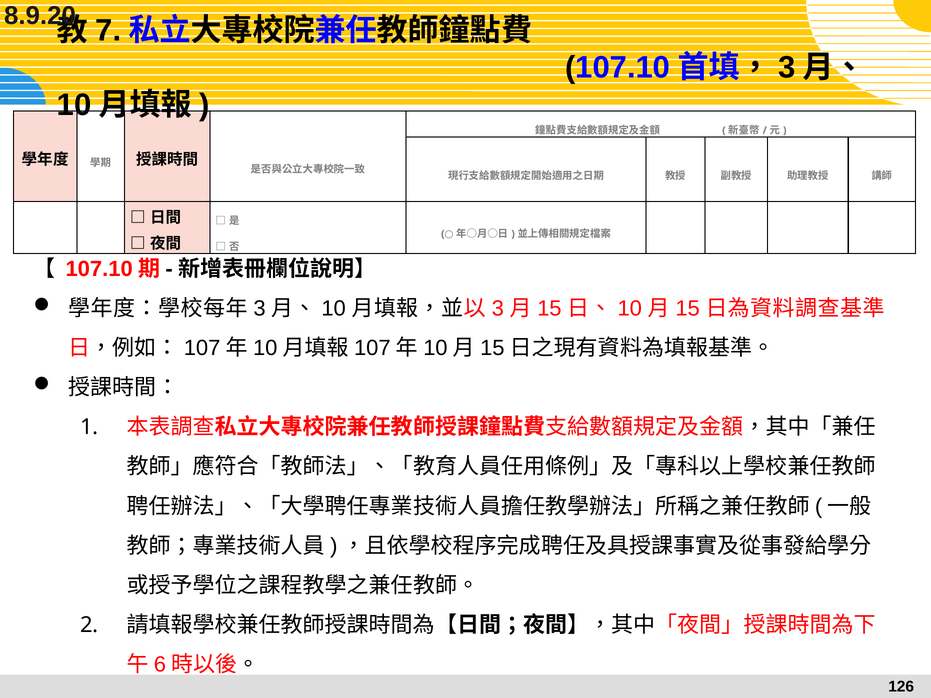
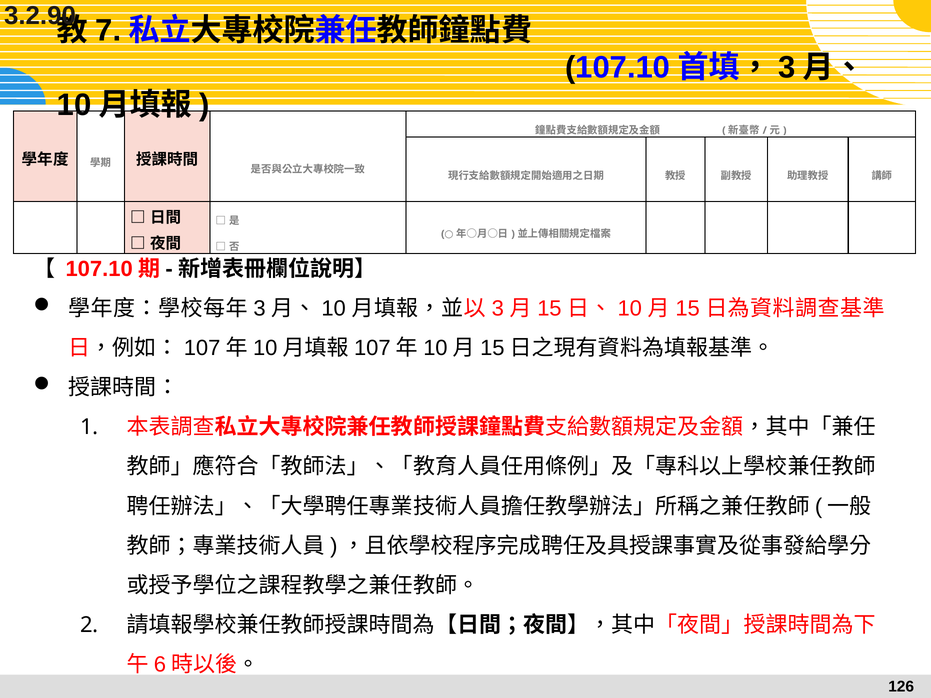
8.9.20: 8.9.20 -> 3.2.90 (40, 16)
